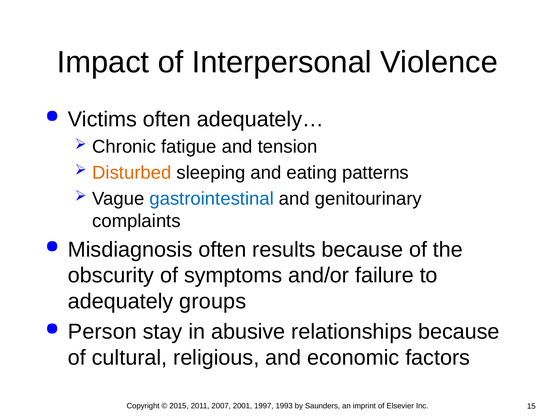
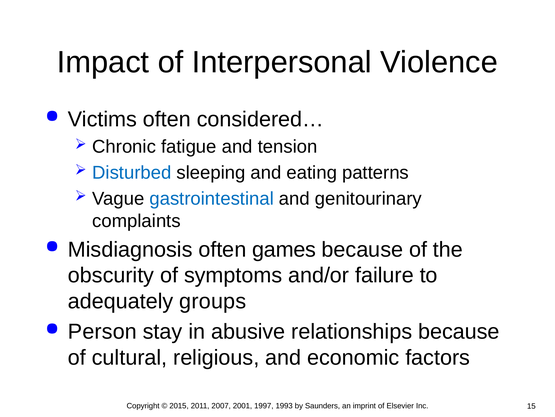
adequately…: adequately… -> considered… (260, 119)
Disturbed colour: orange -> blue (132, 172)
results: results -> games (284, 249)
